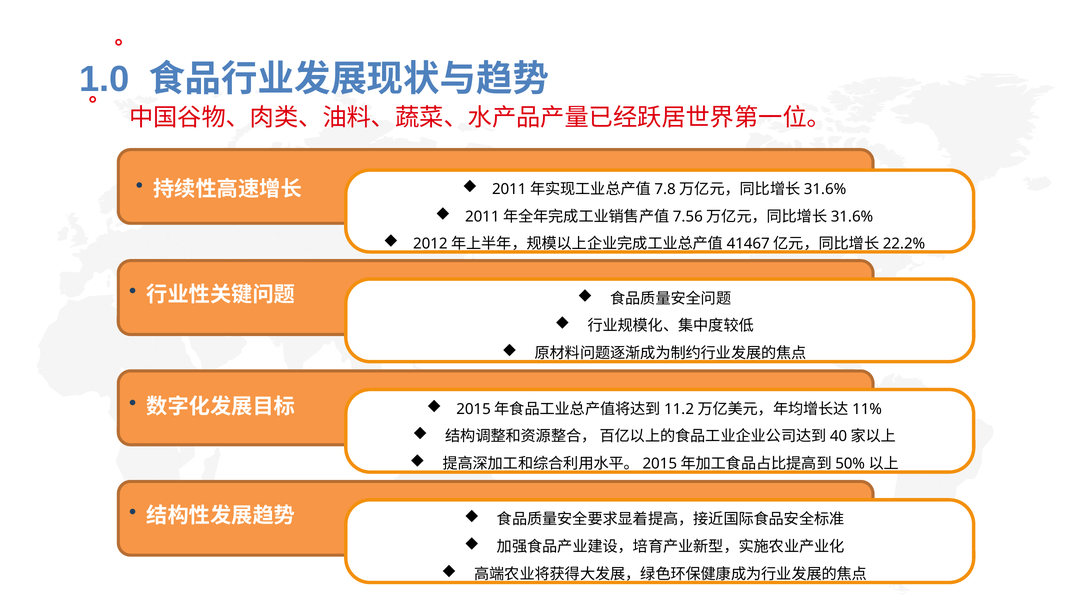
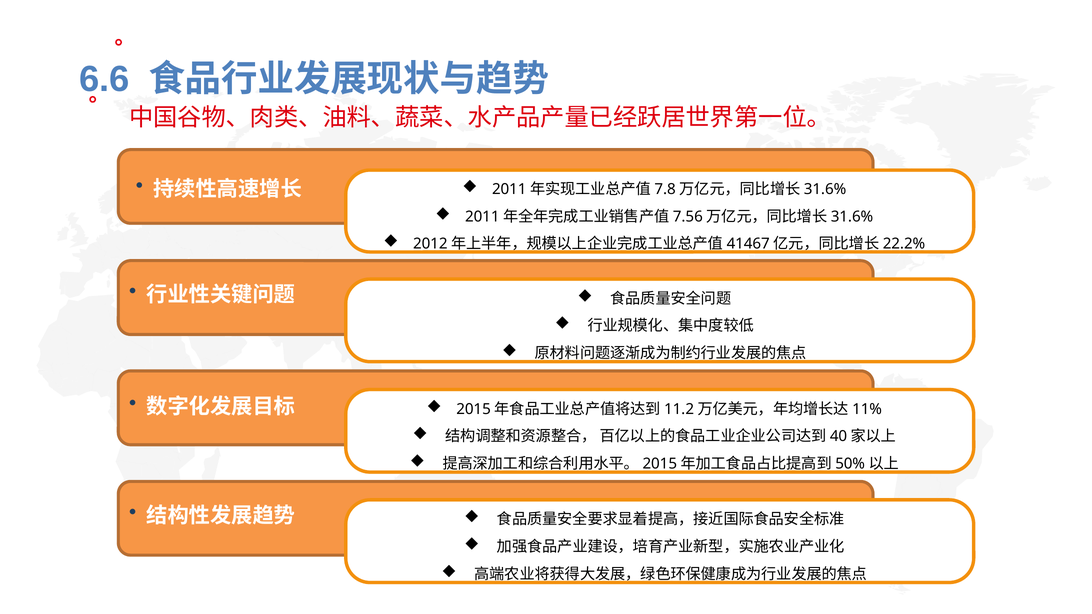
1.0: 1.0 -> 6.6 (104, 79)
